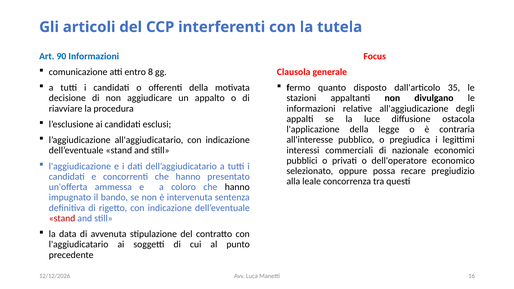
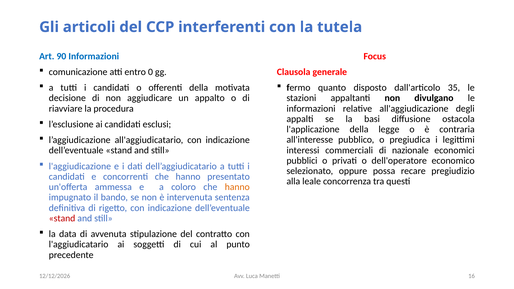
8: 8 -> 0 (150, 72)
luce: luce -> basi (372, 119)
hanno colour: black -> orange (237, 187)
